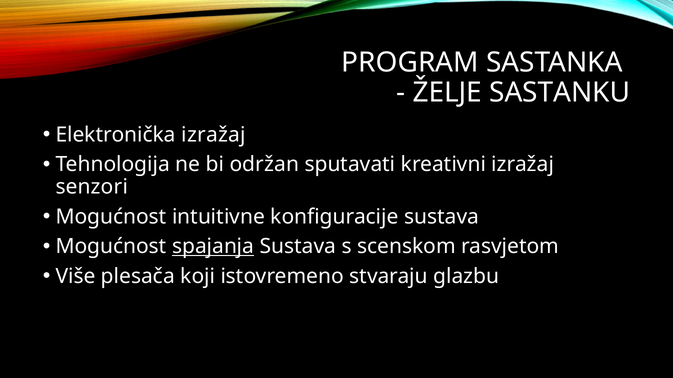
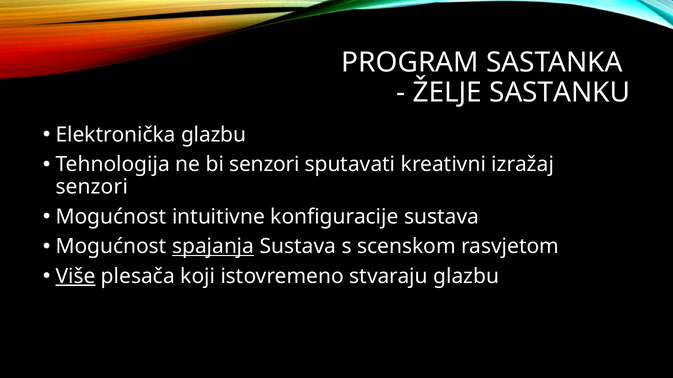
Elektronička izražaj: izražaj -> glazbu (214, 135)
bi održan: održan -> senzori (264, 165)
Više underline: none -> present (75, 277)
